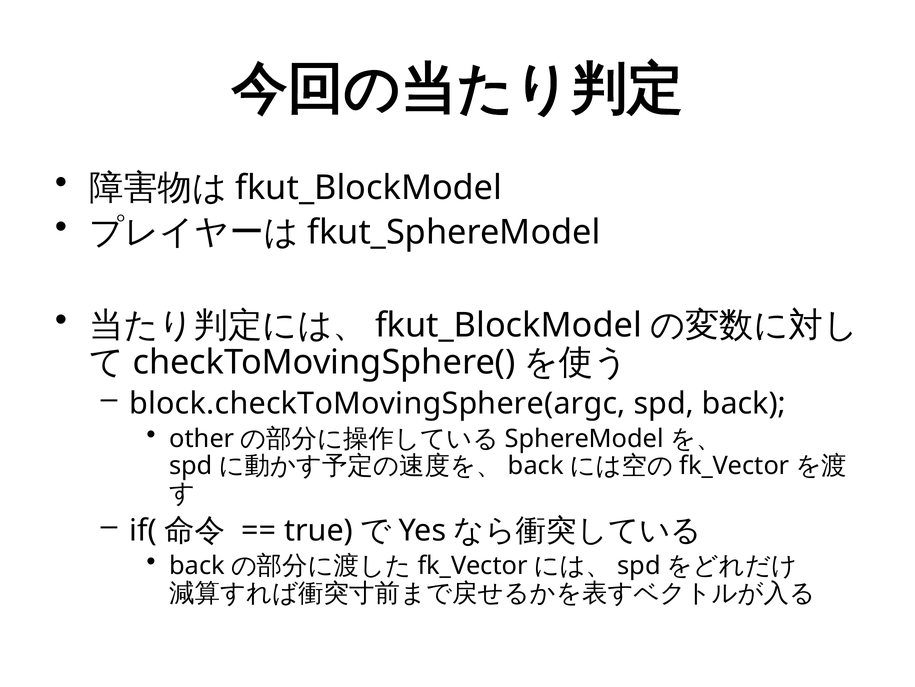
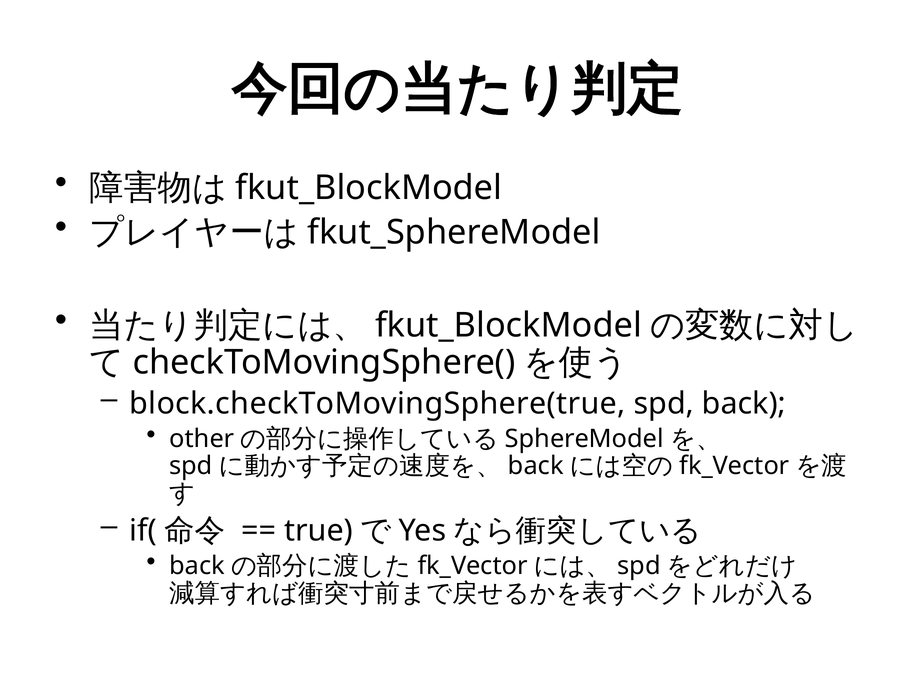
block.checkToMovingSphere(argc: block.checkToMovingSphere(argc -> block.checkToMovingSphere(true (377, 403)
